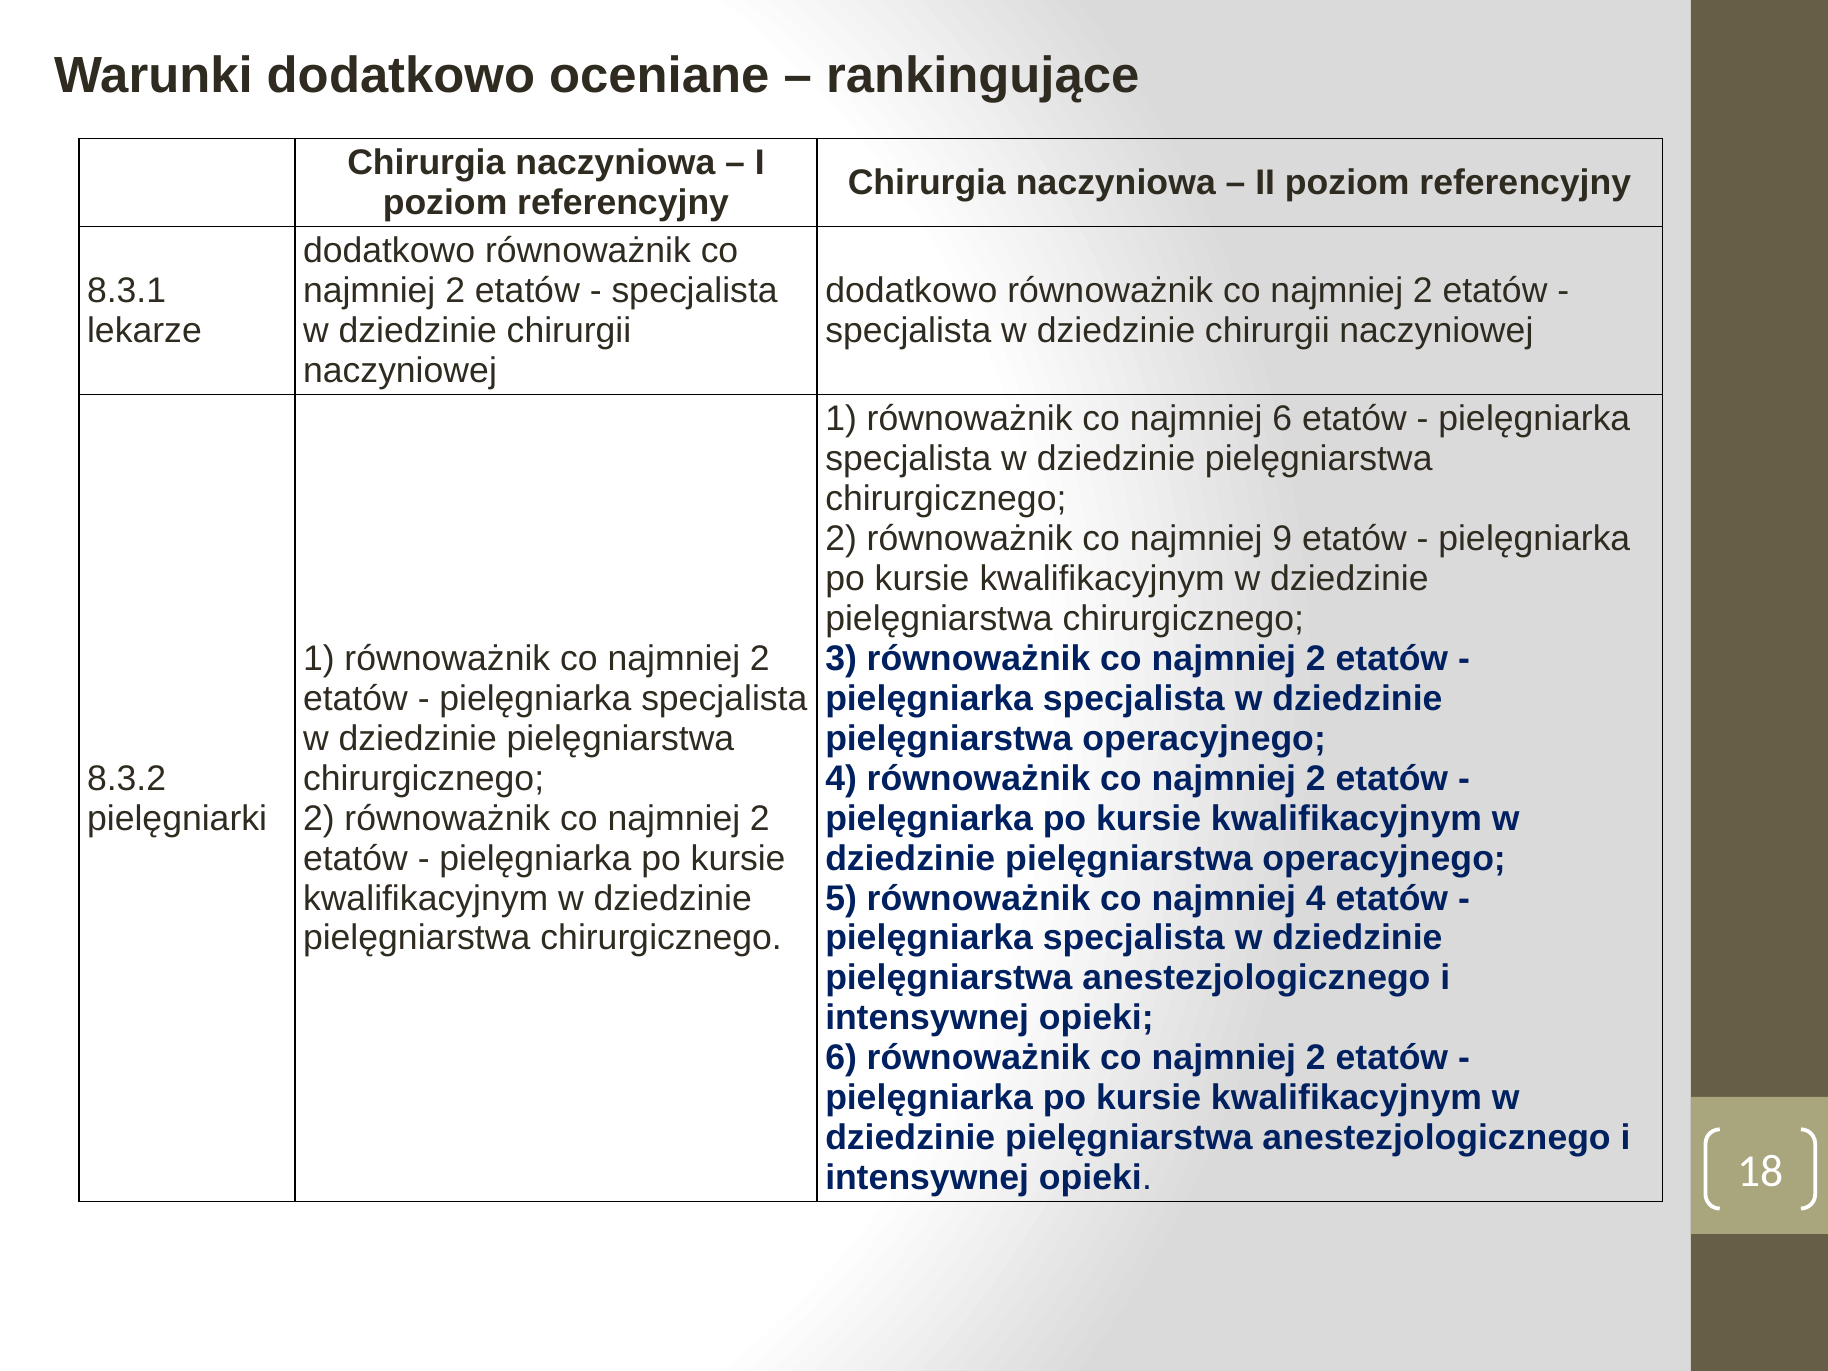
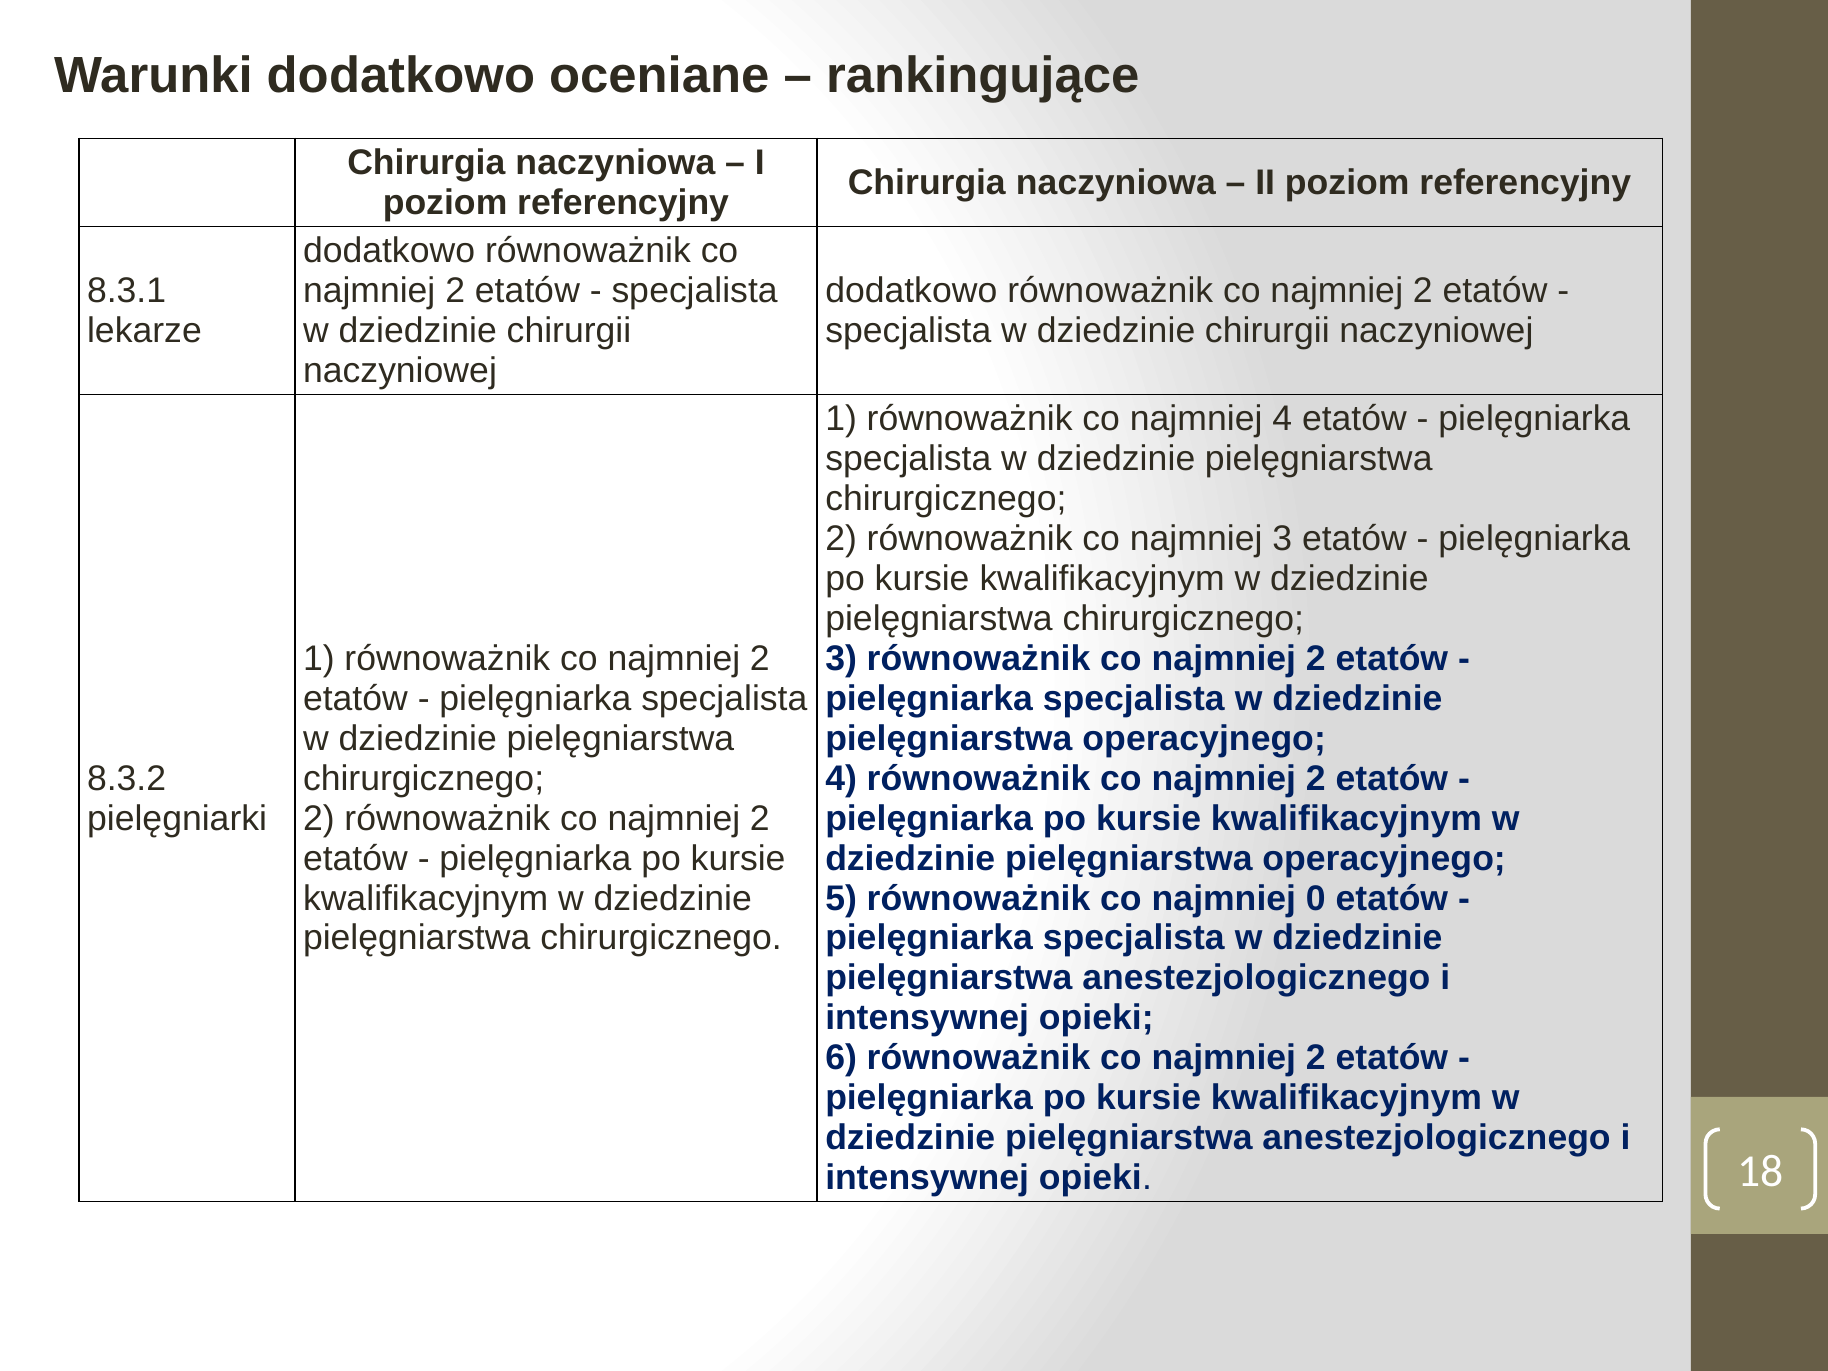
najmniej 6: 6 -> 4 (1282, 419)
najmniej 9: 9 -> 3 (1282, 539)
najmniej 4: 4 -> 0 (1316, 898)
